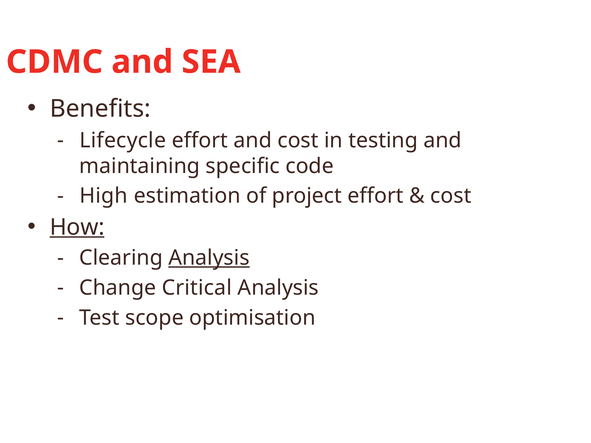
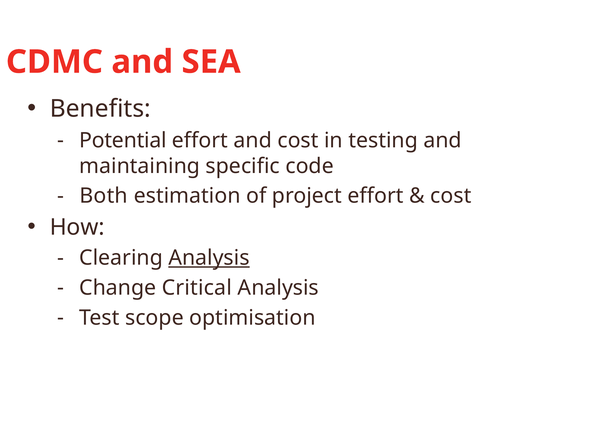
Lifecycle: Lifecycle -> Potential (123, 140)
High: High -> Both (104, 196)
How underline: present -> none (77, 227)
